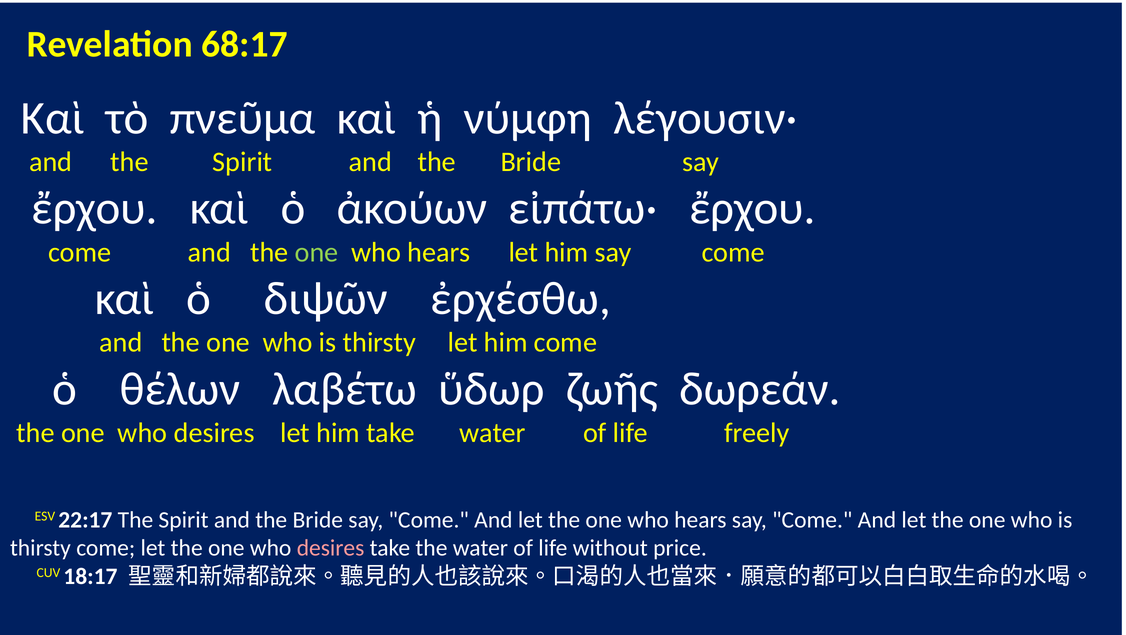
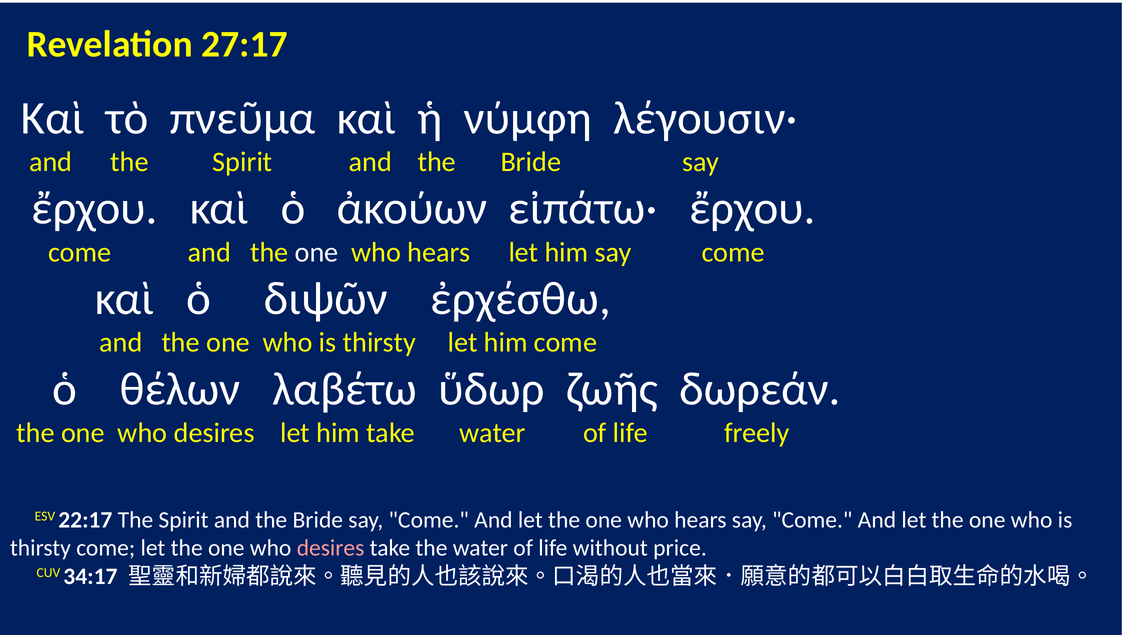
68:17: 68:17 -> 27:17 (245, 44)
one colour: light green -> white (317, 252)
18:17: 18:17 -> 34:17 (90, 576)
